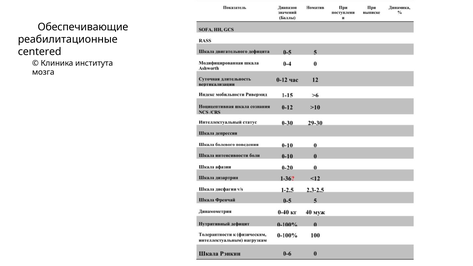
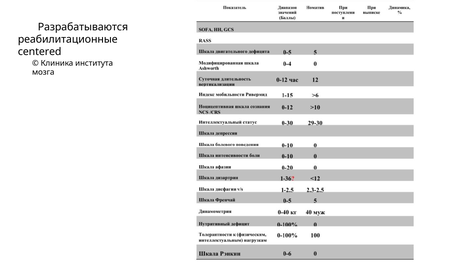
Обеспечивающие: Обеспечивающие -> Разрабатываются (83, 27)
